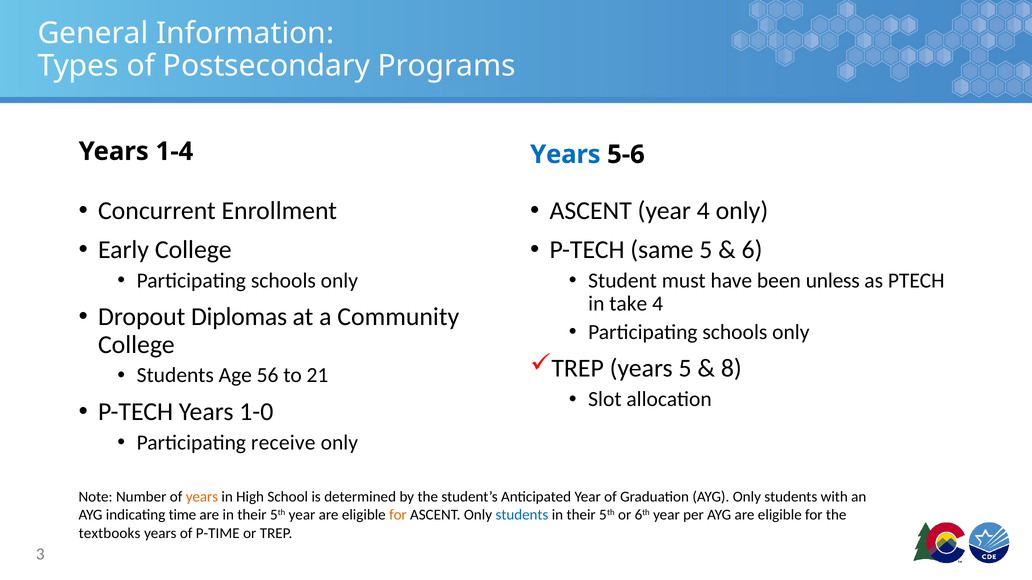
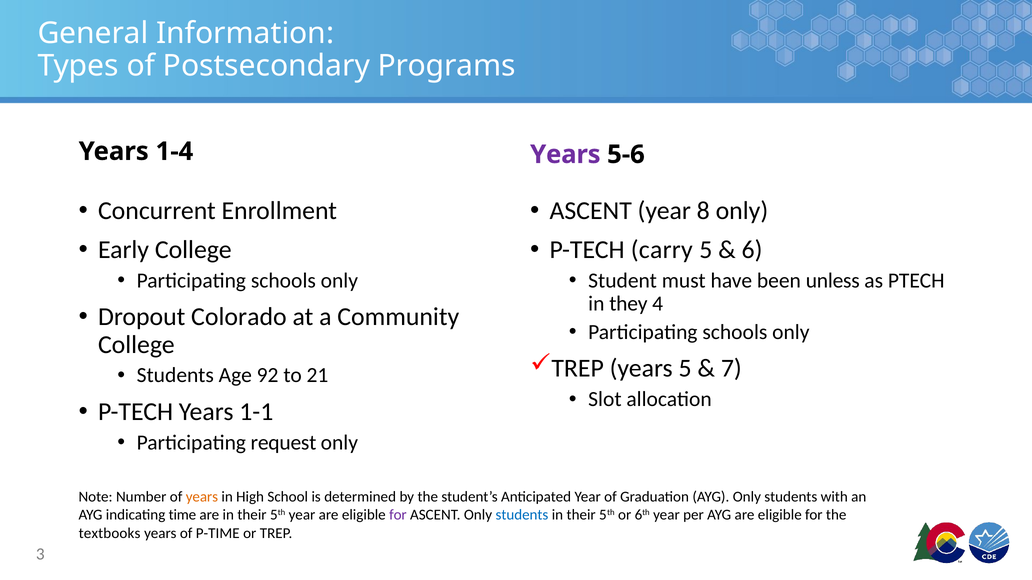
Years colour: blue -> purple (565, 155)
year 4: 4 -> 8 (703, 211)
same: same -> carry (662, 250)
take: take -> they (628, 304)
Diplomas: Diplomas -> Colorado (239, 317)
8: 8 -> 7 (731, 369)
56: 56 -> 92 (268, 376)
1-0: 1-0 -> 1-1 (256, 412)
receive: receive -> request (283, 443)
for colour: orange -> purple (398, 515)
